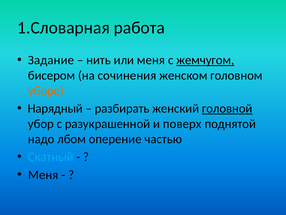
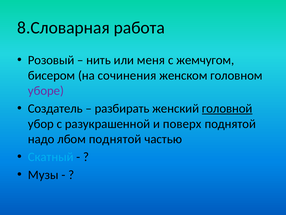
1.Словарная: 1.Словарная -> 8.Словарная (63, 28)
Задание: Задание -> Розовый (51, 60)
жемчугом underline: present -> none (205, 60)
уборе colour: orange -> purple (46, 91)
Нарядный: Нарядный -> Создатель (55, 108)
лбом оперение: оперение -> поднятой (115, 139)
Меня: Меня -> Музы (43, 174)
